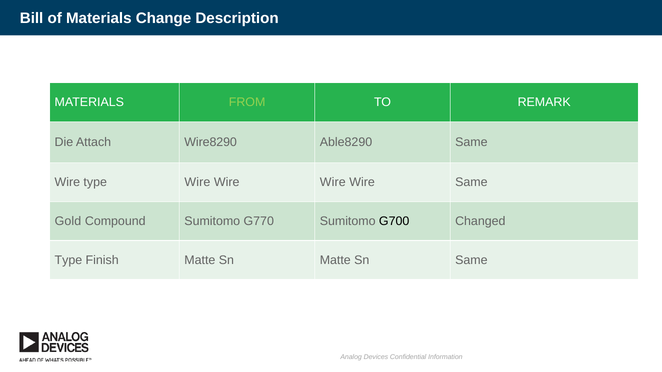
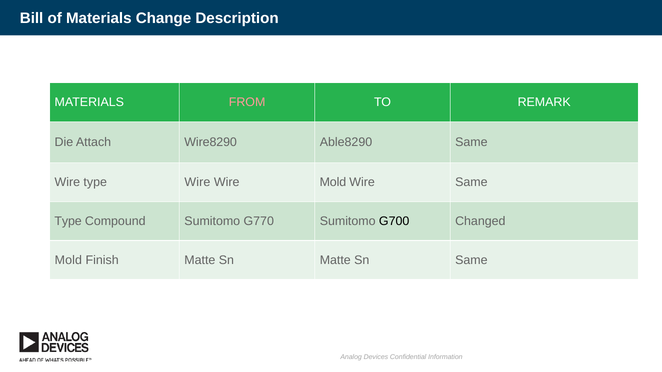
FROM colour: light green -> pink (247, 102)
Wire: Wire -> Mold (333, 183)
Gold: Gold -> Type (68, 221)
Type: Type -> Mold (68, 260)
